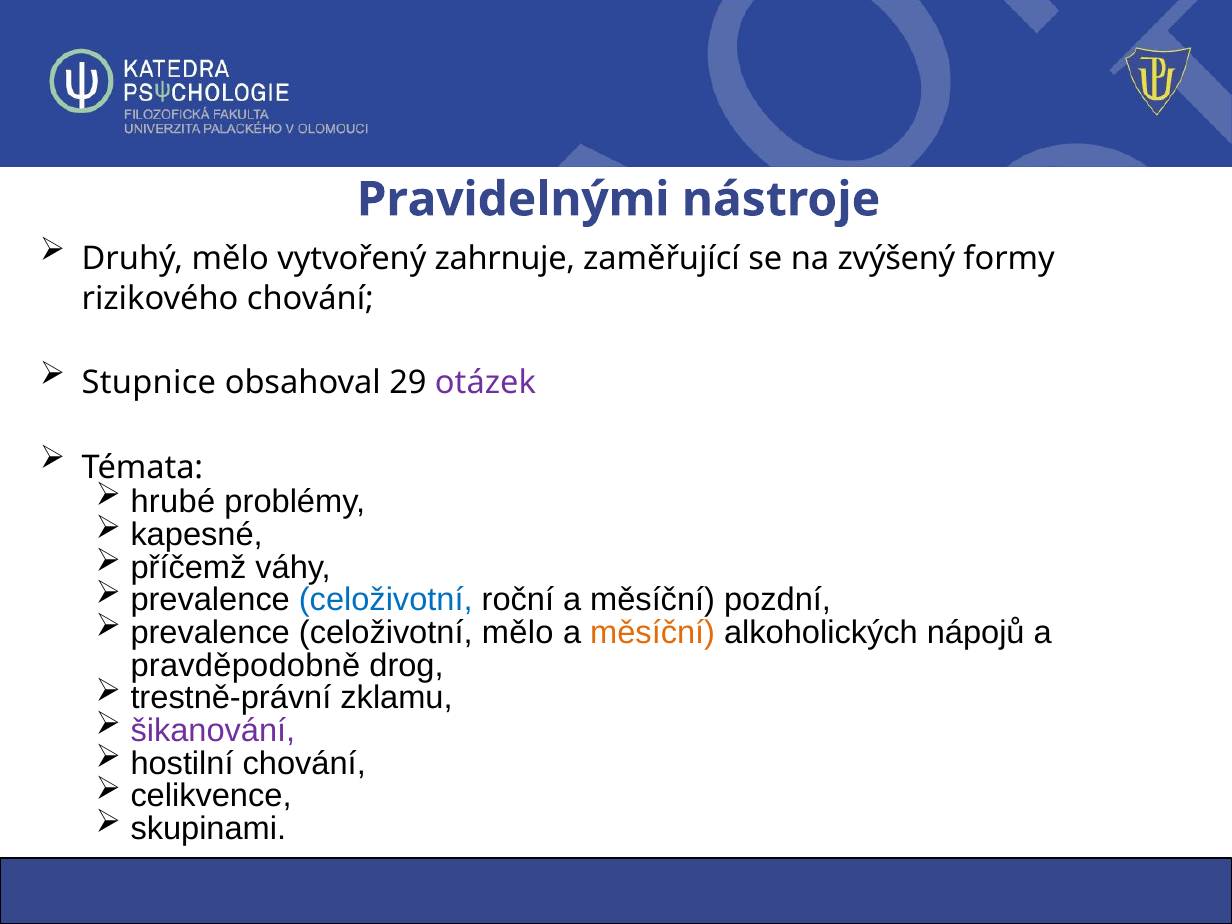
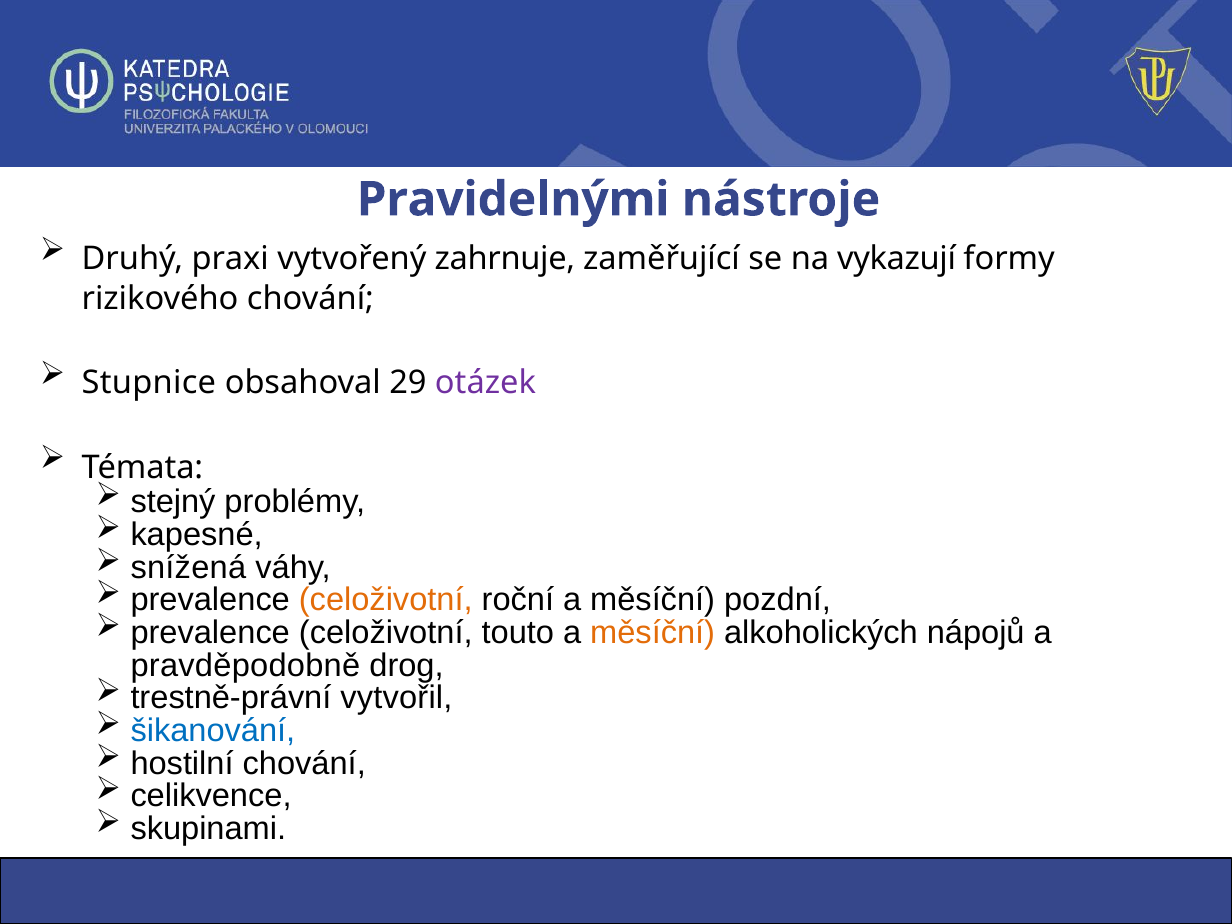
Druhý mělo: mělo -> praxi (230, 259)
zvýšený: zvýšený -> vykazují (896, 259)
hrubé: hrubé -> stejný (173, 502)
příčemž: příčemž -> snížená (188, 567)
celoživotní colour: blue -> orange (386, 600)
celoživotní mělo: mělo -> touto (518, 633)
zklamu: zklamu -> vytvořil (396, 698)
šikanování colour: purple -> blue (213, 731)
